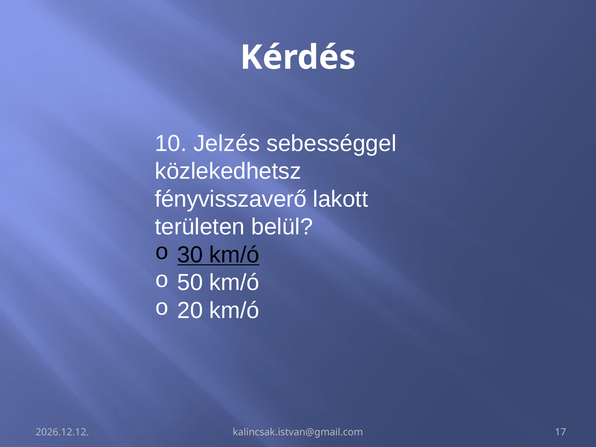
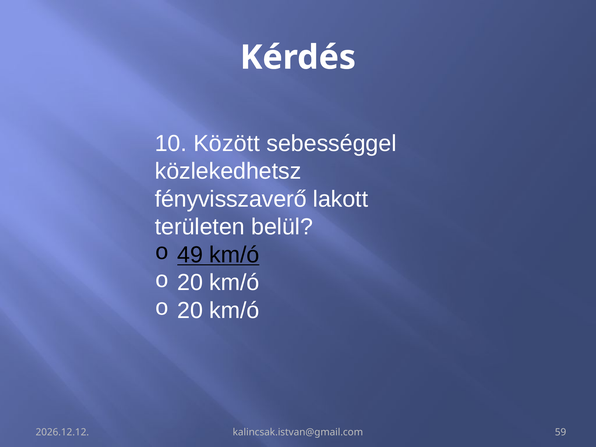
Jelzés: Jelzés -> Között (227, 143)
30: 30 -> 49 (190, 255)
50: 50 -> 20 (190, 283)
17: 17 -> 59 (561, 432)
